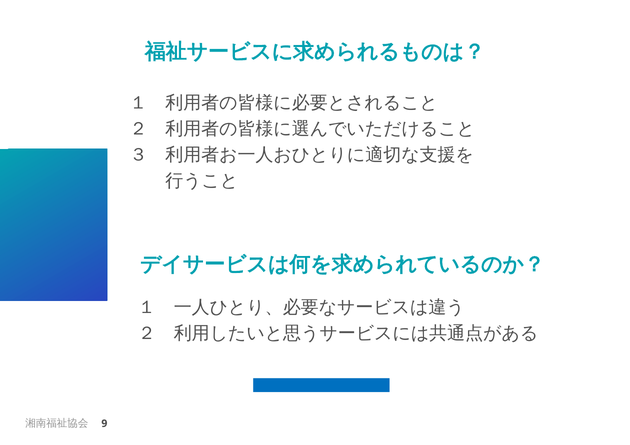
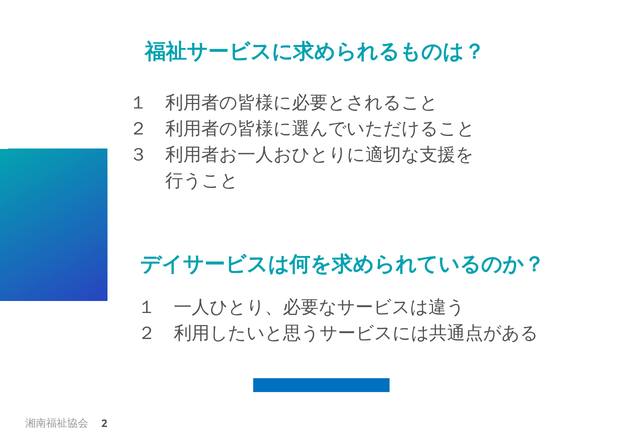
9: 9 -> 2 (104, 424)
